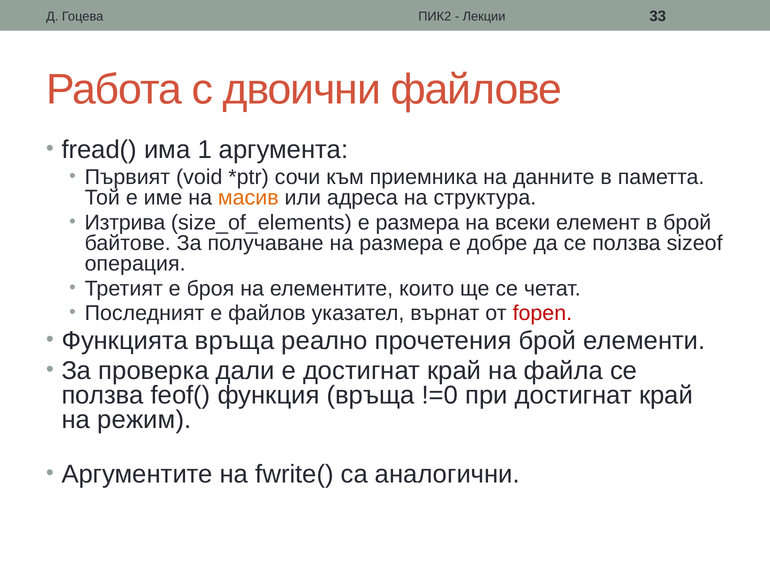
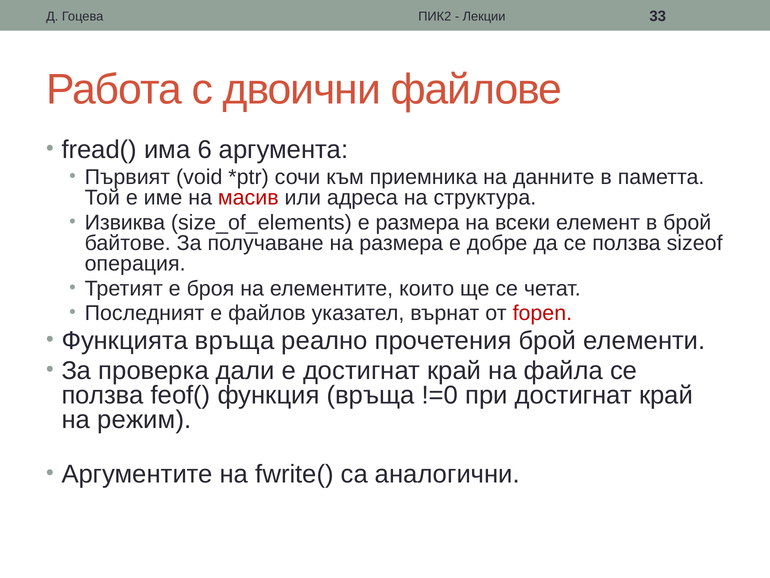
1: 1 -> 6 (205, 150)
масив colour: orange -> red (248, 197)
Изтрива: Изтрива -> Извиква (125, 222)
